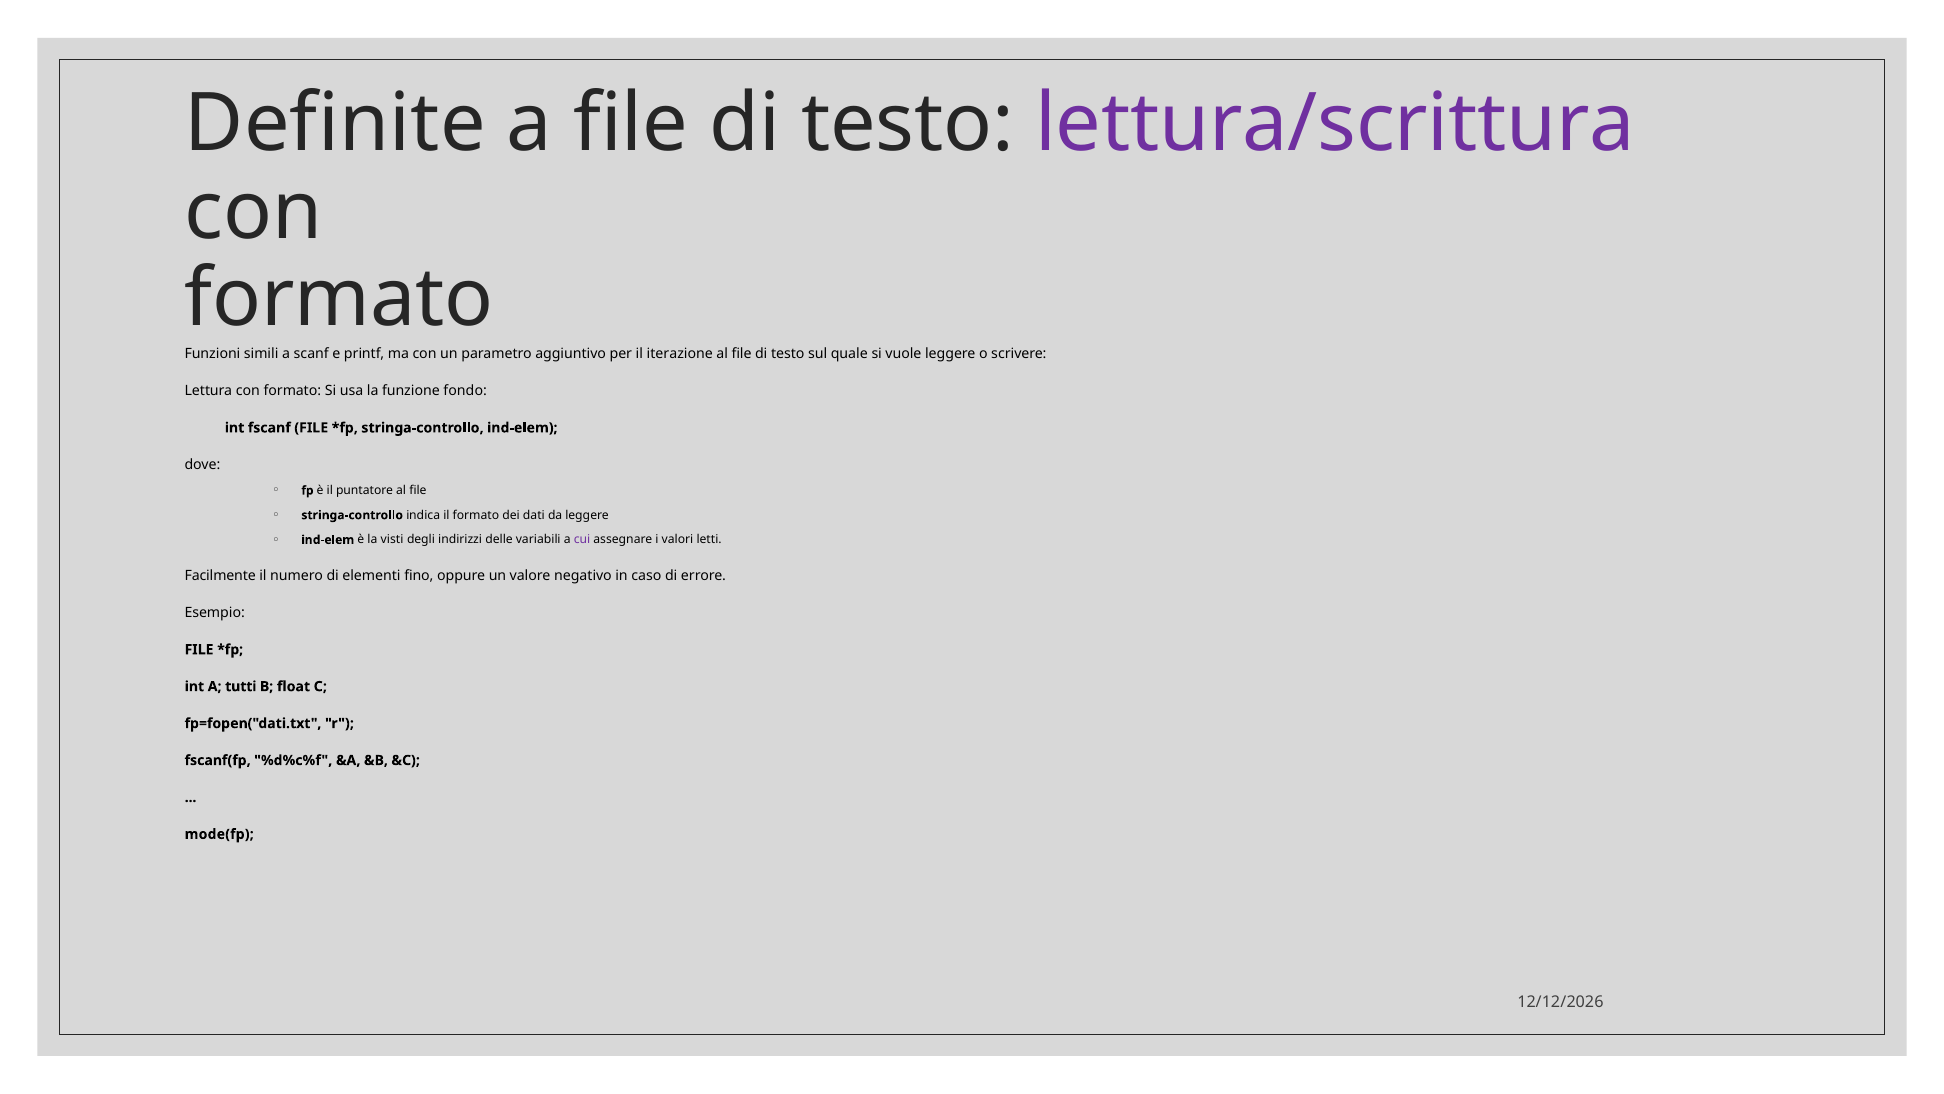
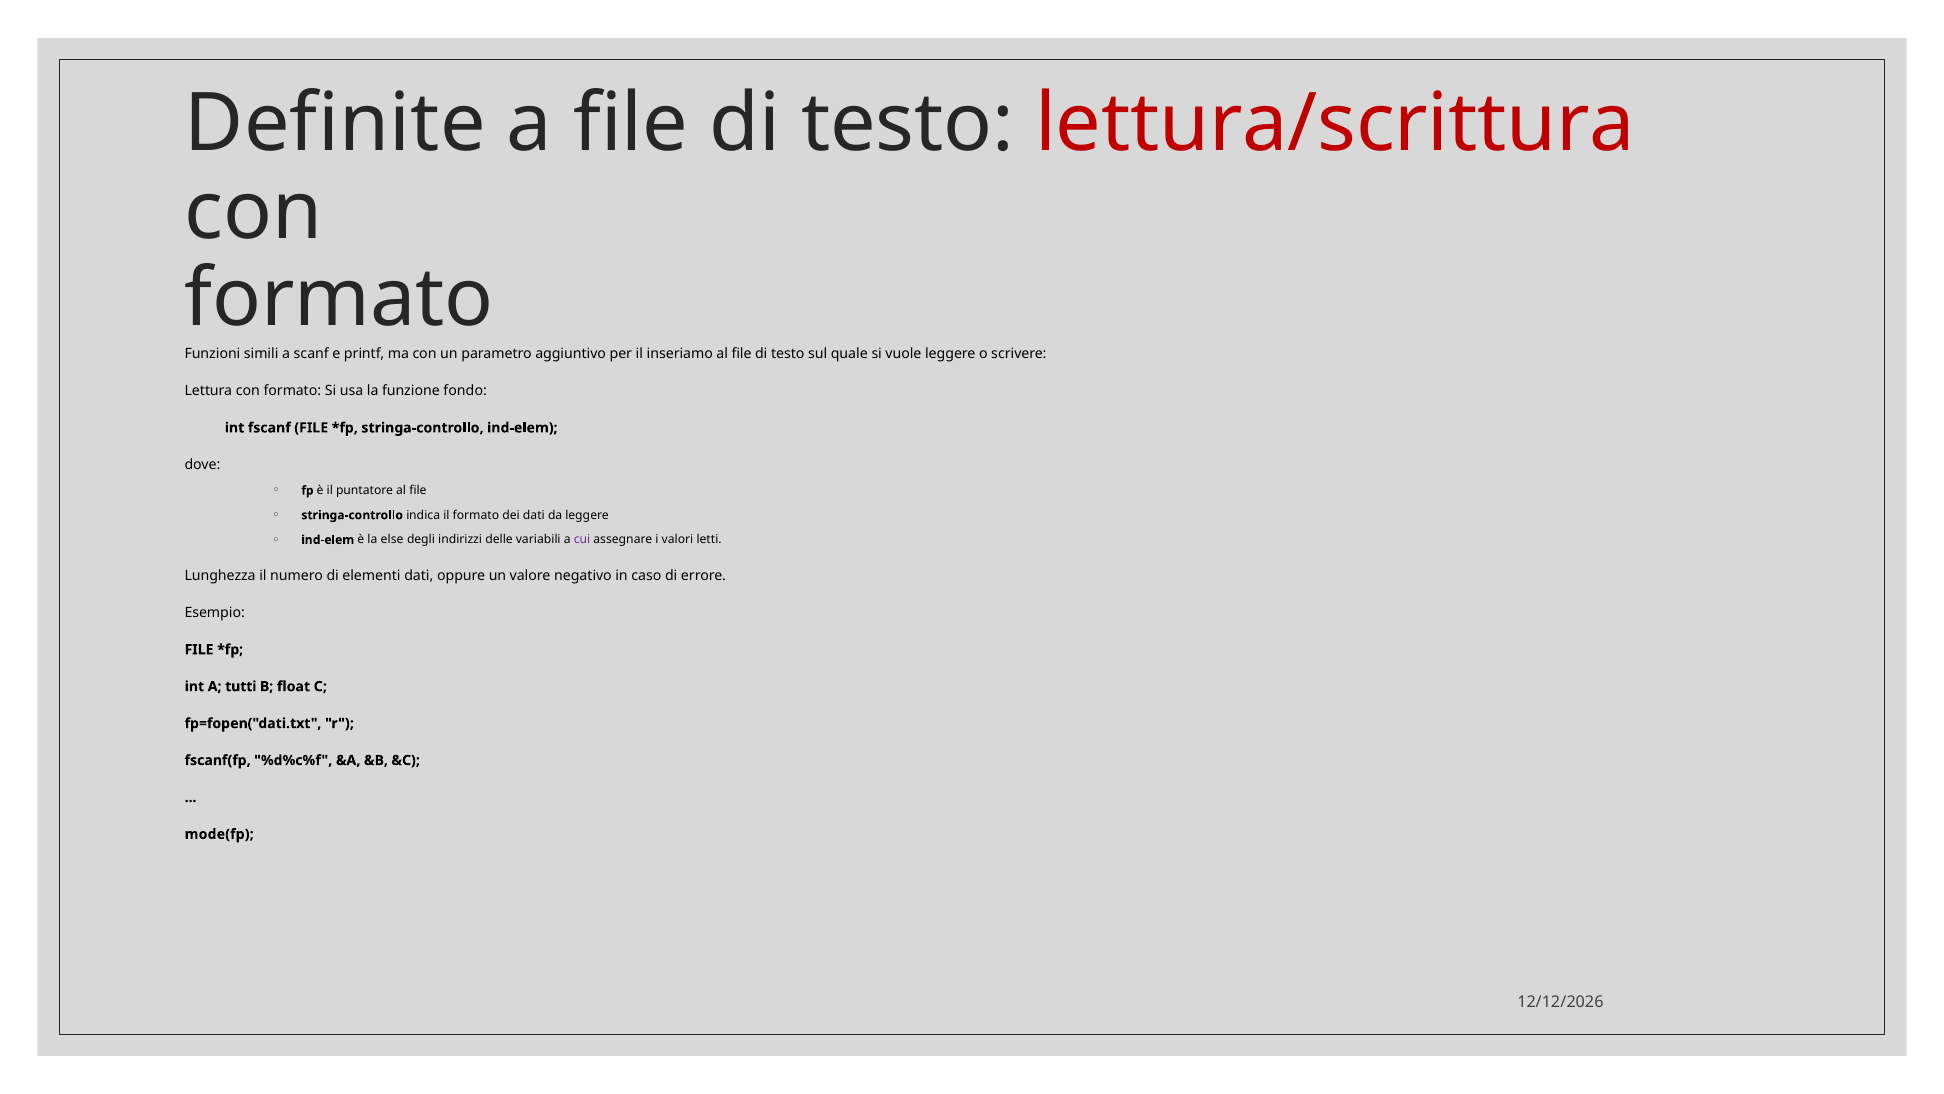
lettura/scrittura colour: purple -> red (1335, 124)
iterazione: iterazione -> inseriamo (680, 354)
visti: visti -> else (392, 540)
Facilmente: Facilmente -> Lunghezza (220, 575)
elementi fino: fino -> dati (419, 575)
